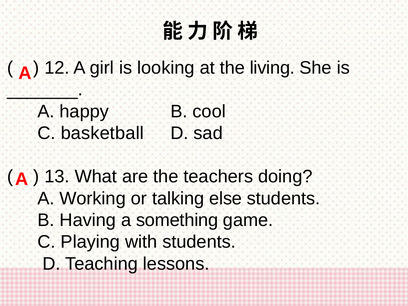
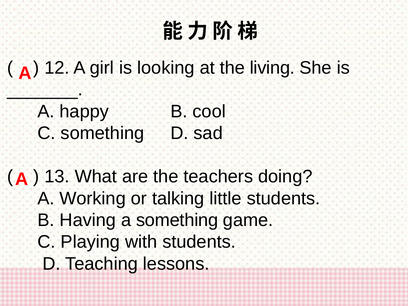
C basketball: basketball -> something (102, 133)
else: else -> little (226, 198)
